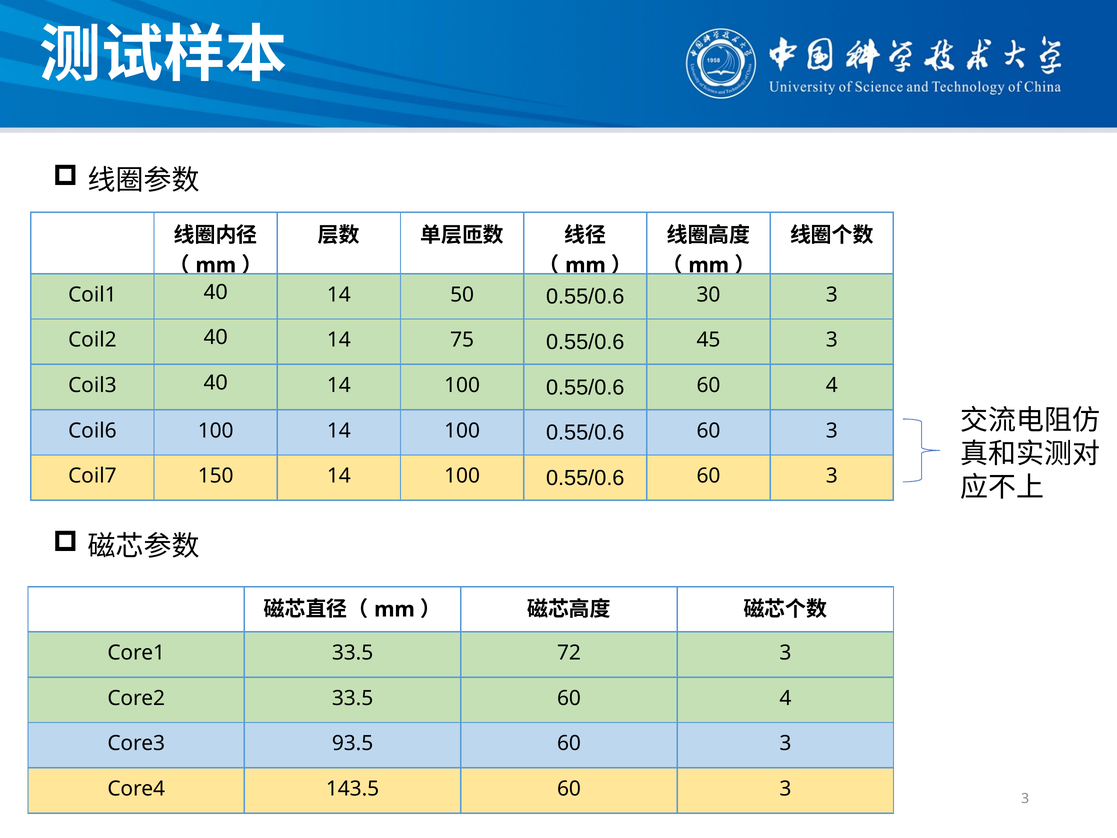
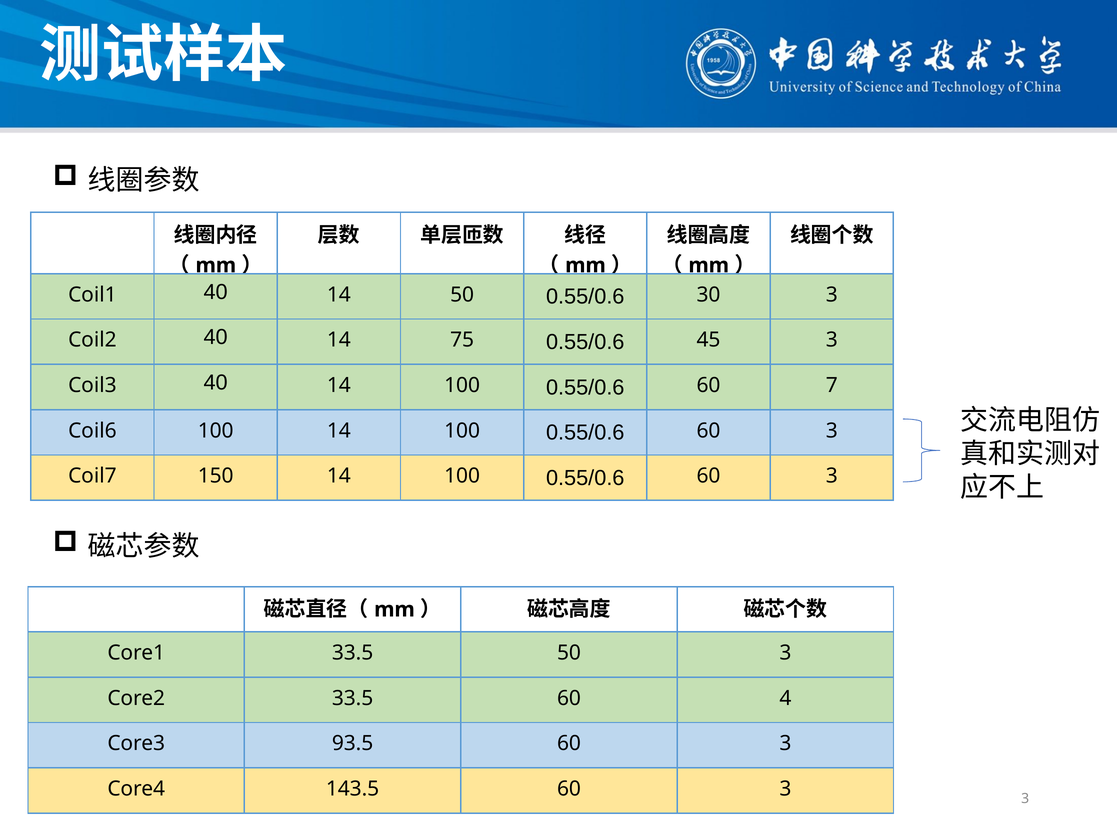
0.55/0.6 60 4: 4 -> 7 (832, 385)
33.5 72: 72 -> 50 (569, 653)
